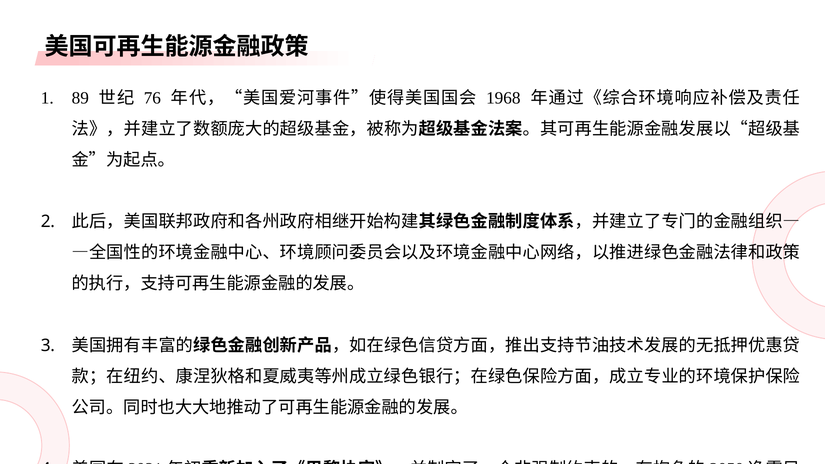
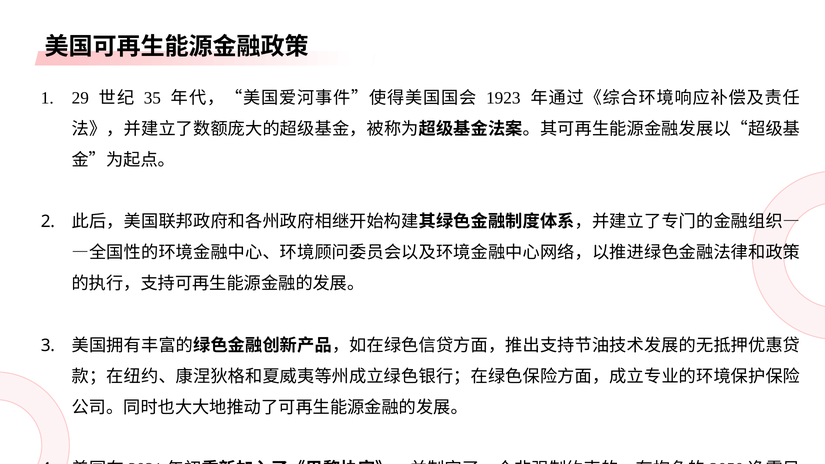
89: 89 -> 29 (80, 98)
76: 76 -> 35 (152, 98)
1968: 1968 -> 1923 (503, 98)
